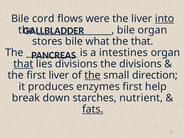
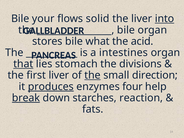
cord: cord -> your (43, 19)
were: were -> solid (98, 19)
the that: that -> acid (142, 41)
lies divisions: divisions -> stomach (76, 64)
produces underline: none -> present (51, 87)
enzymes first: first -> four (133, 87)
break underline: none -> present (26, 98)
nutrient: nutrient -> reaction (141, 98)
fats underline: present -> none (93, 109)
